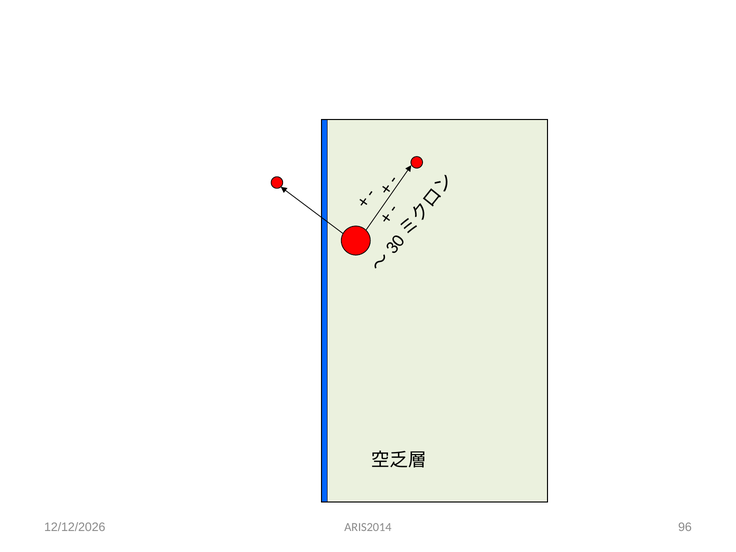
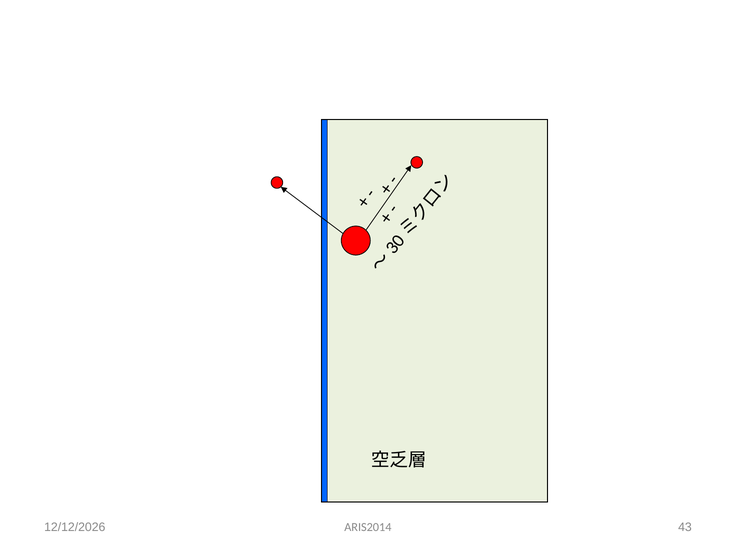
96: 96 -> 43 (685, 527)
